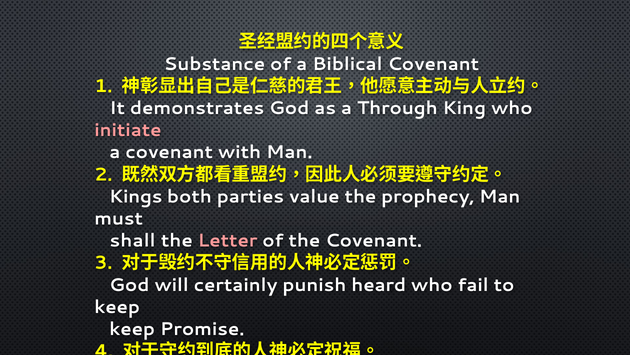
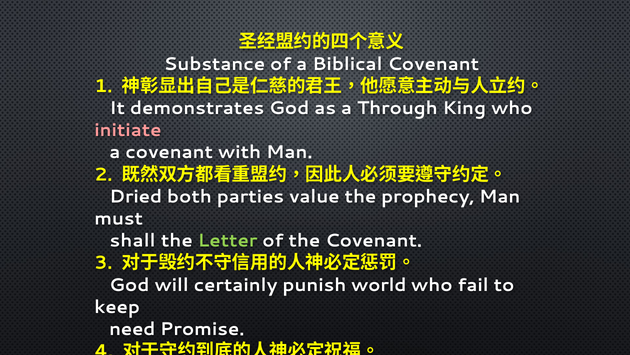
Kings: Kings -> Dried (136, 196)
Letter colour: pink -> light green (228, 240)
heard: heard -> world (379, 284)
keep: keep -> need (132, 329)
